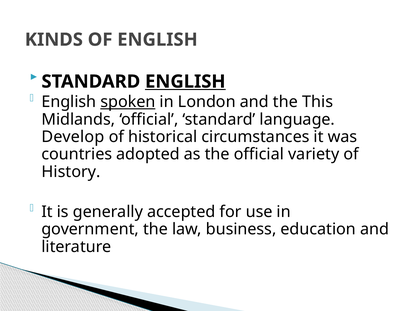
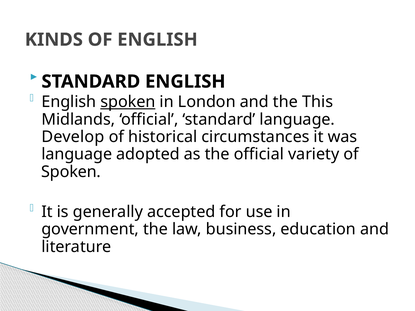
ENGLISH underline: present -> none (185, 82)
countries: countries -> language (77, 154)
History: History -> Spoken (71, 172)
